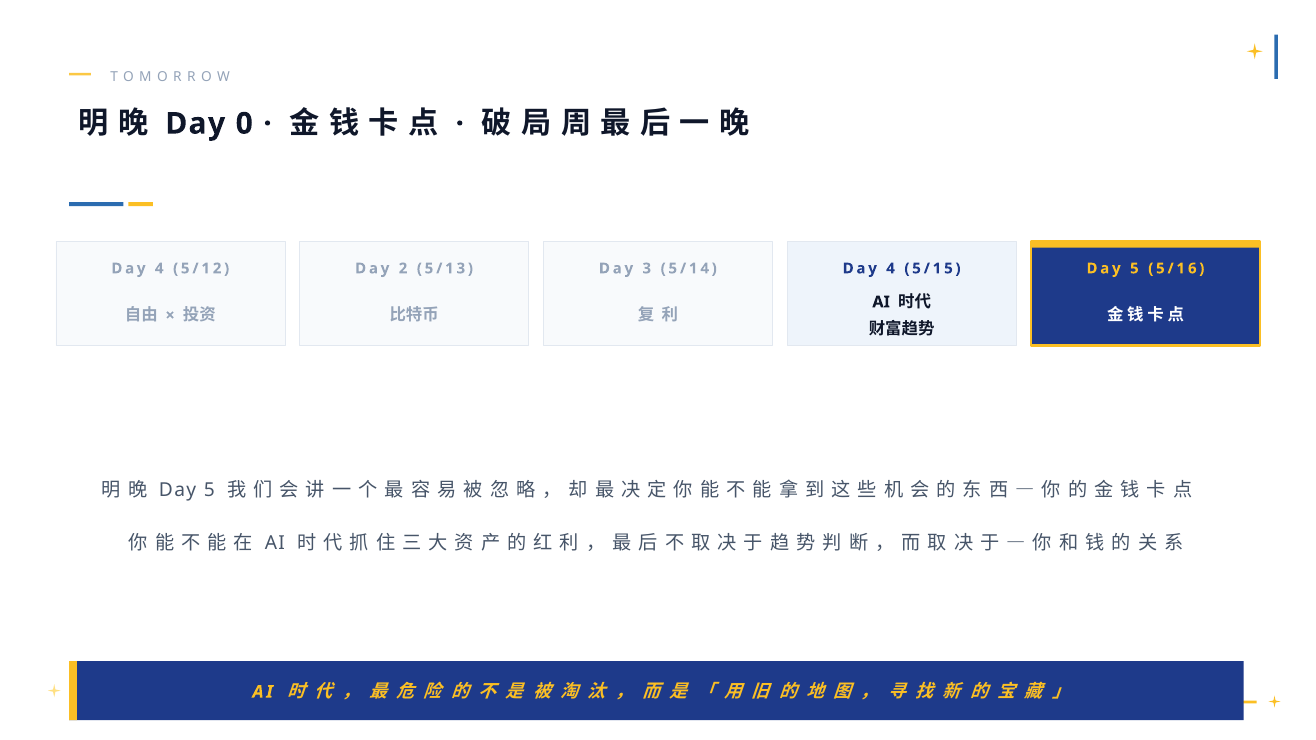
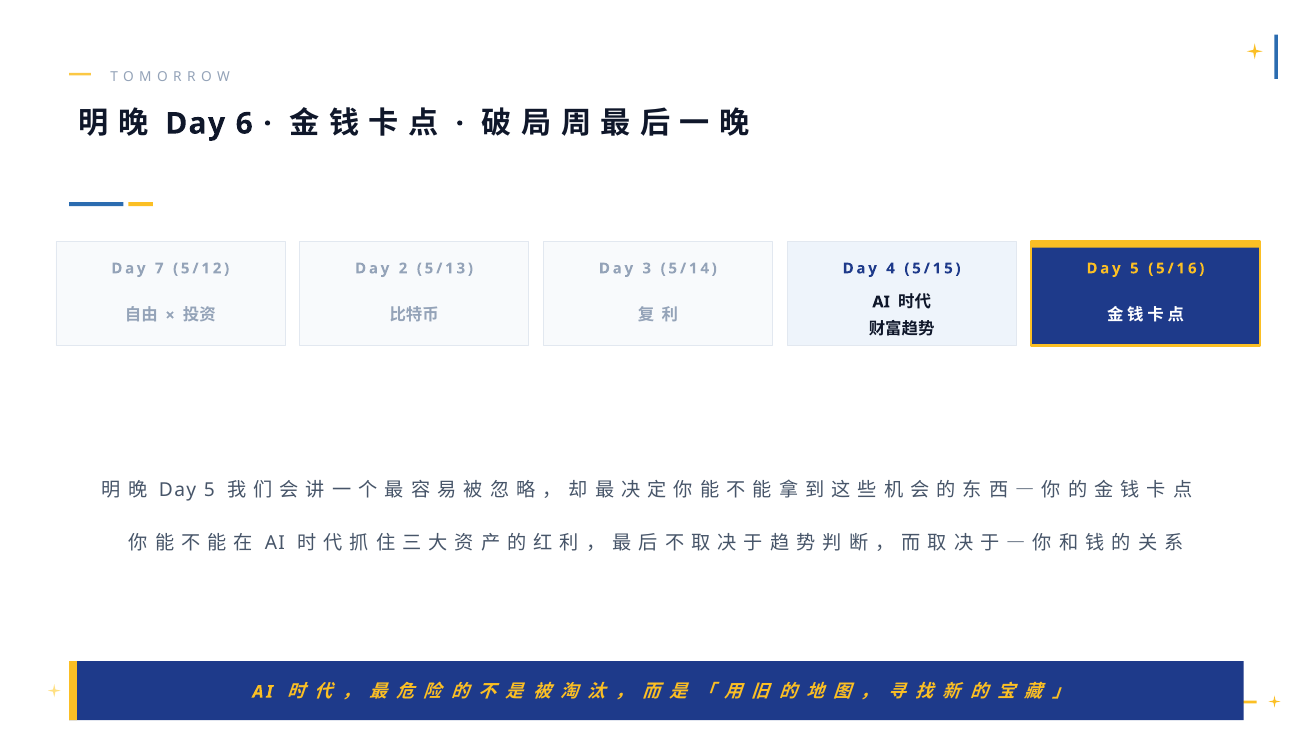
0: 0 -> 6 (244, 124)
4: 4 -> 7 (159, 269)
